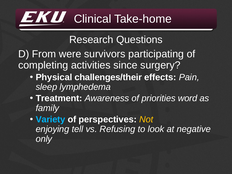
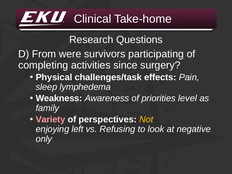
challenges/their: challenges/their -> challenges/task (108, 77)
Treatment: Treatment -> Weakness (59, 98)
word: word -> level (188, 98)
Variety colour: light blue -> pink (50, 119)
tell: tell -> left (77, 129)
